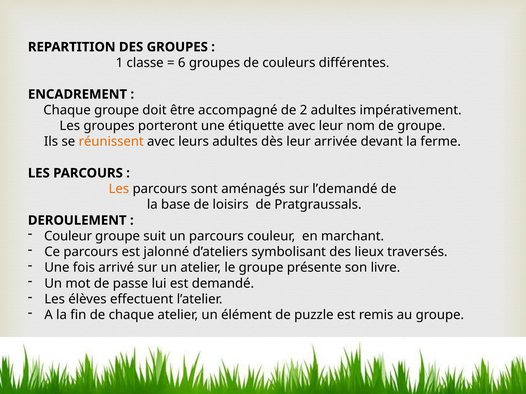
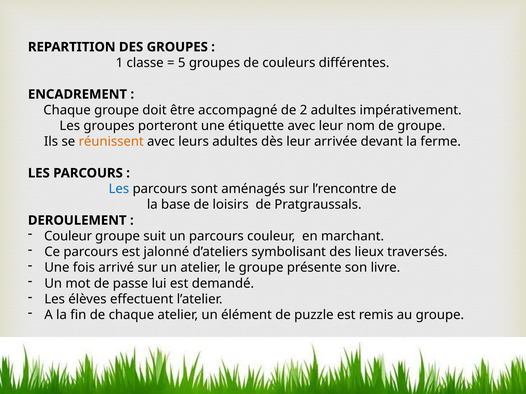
6: 6 -> 5 (182, 63)
Les colour: orange -> blue (119, 189)
l’demandé: l’demandé -> l’rencontre (345, 189)
